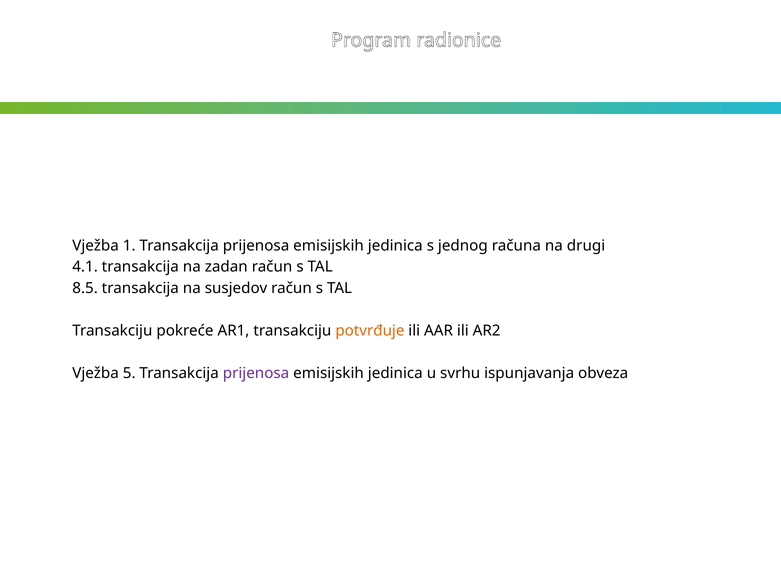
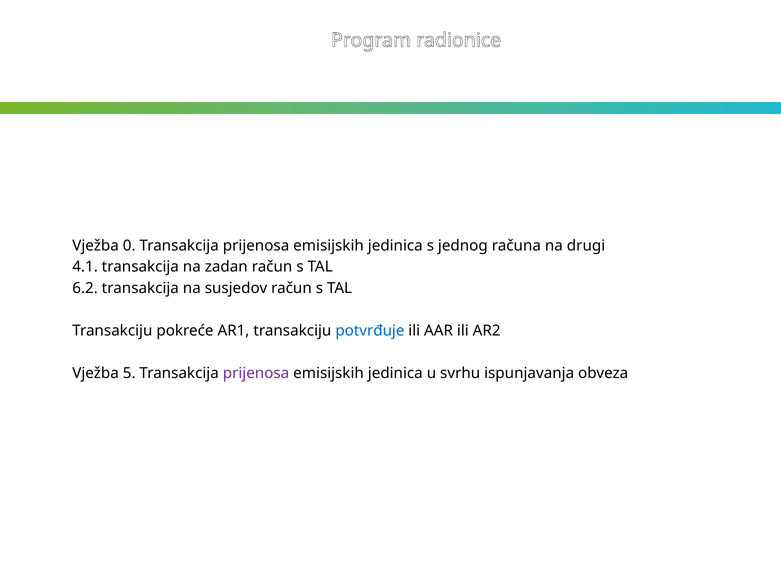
1: 1 -> 0 (129, 245)
8.5: 8.5 -> 6.2 (85, 288)
potvrđuje colour: orange -> blue (370, 331)
